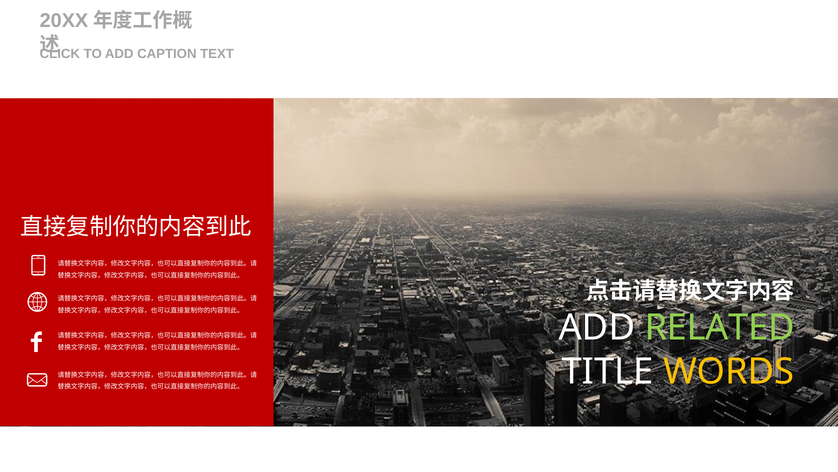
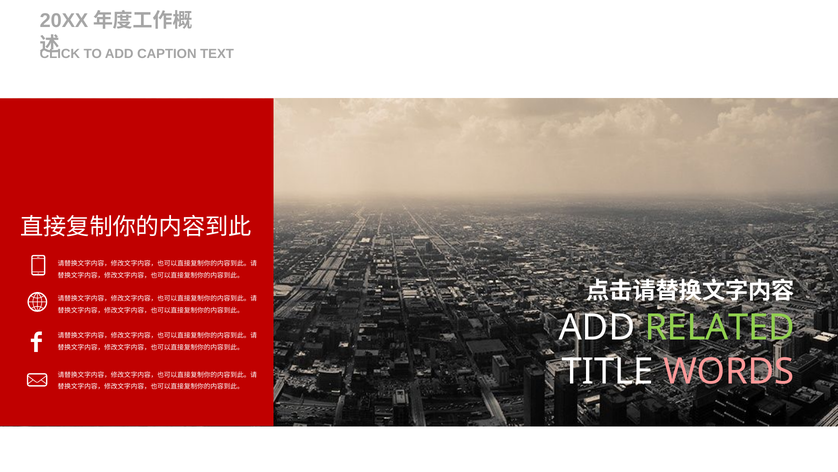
WORDS colour: yellow -> pink (729, 371)
